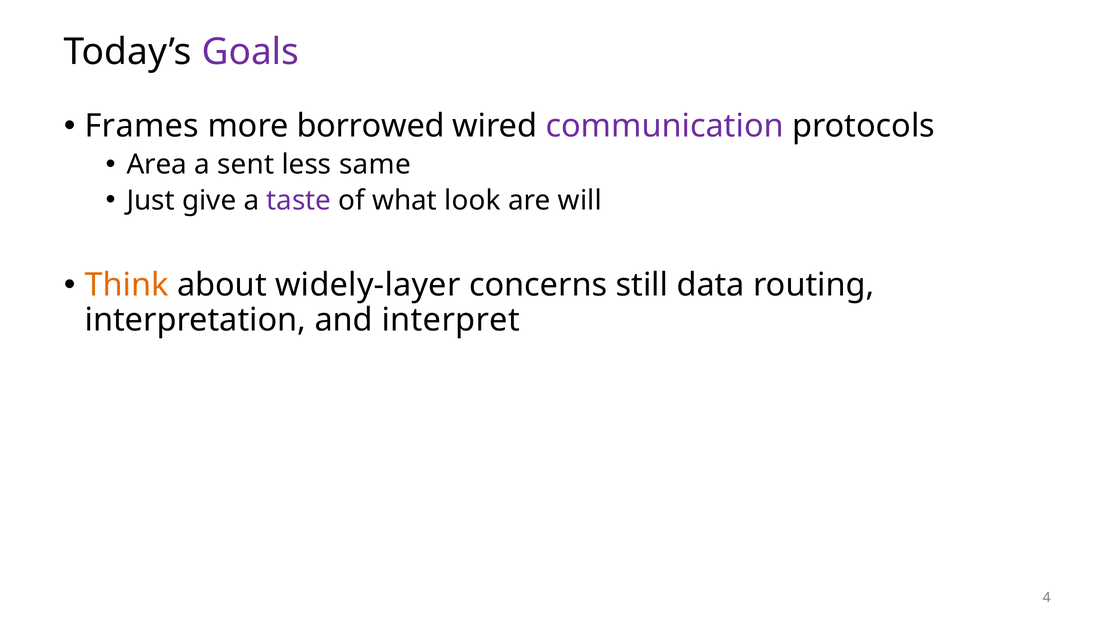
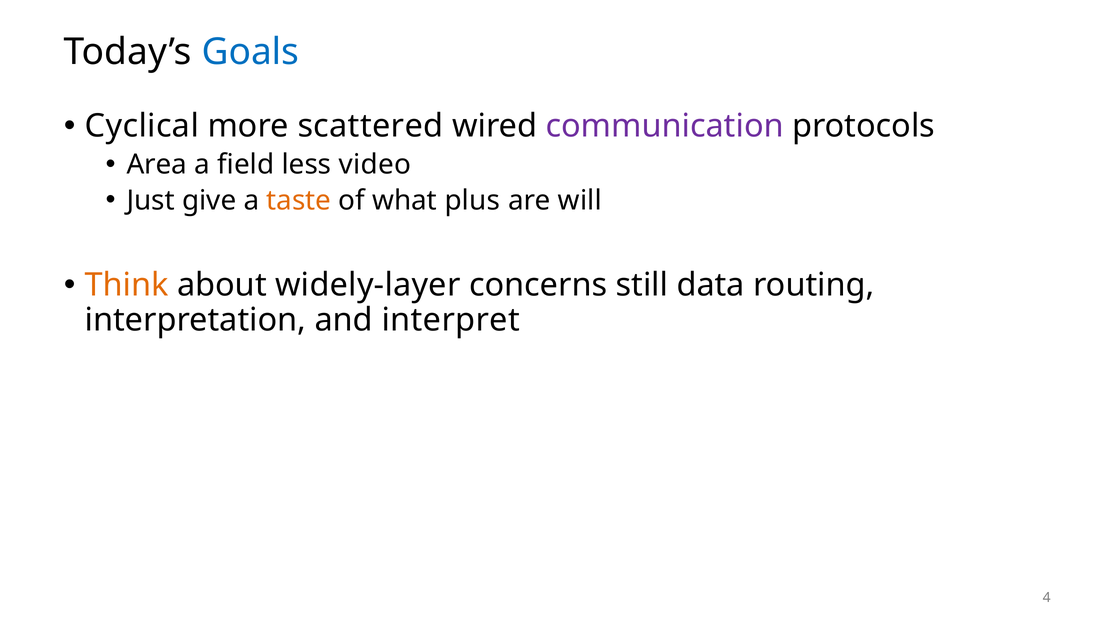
Goals colour: purple -> blue (250, 52)
Frames: Frames -> Cyclical (142, 126)
borrowed: borrowed -> scattered (370, 126)
sent: sent -> field (246, 165)
same: same -> video (375, 165)
taste colour: purple -> orange (299, 200)
look: look -> plus (472, 200)
